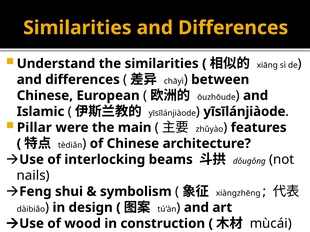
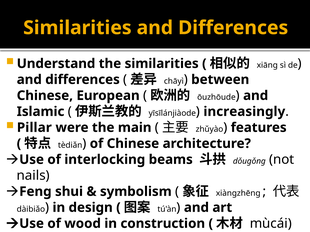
yīsīlánjiàode: yīsīlánjiàode -> increasingly (244, 112)
